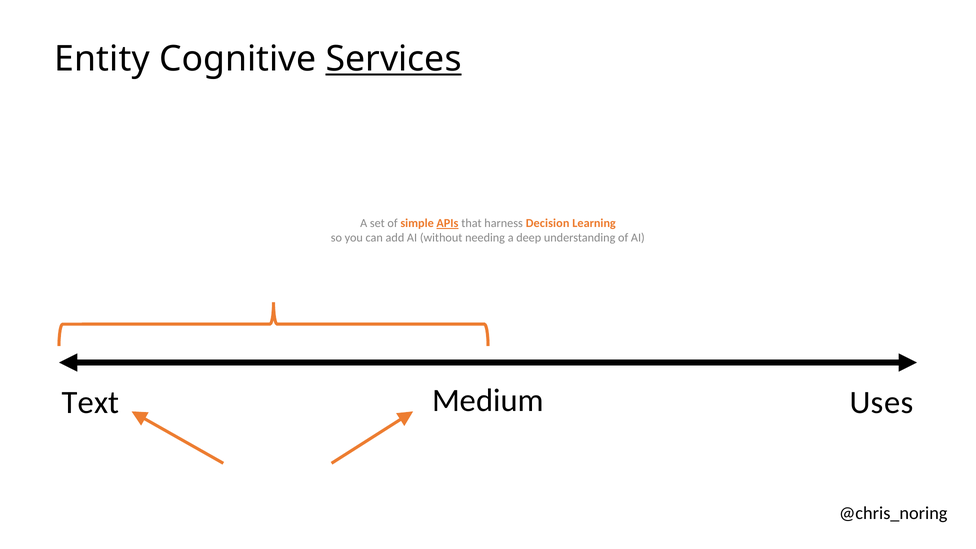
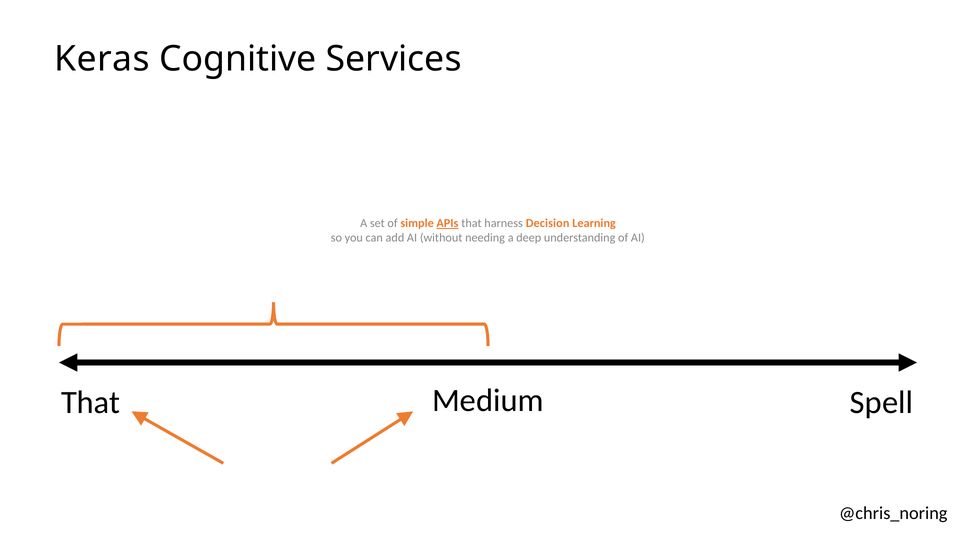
Entity: Entity -> Keras (102, 59)
Services underline: present -> none (394, 59)
Text: Text -> That (91, 402)
Uses: Uses -> Spell (882, 402)
